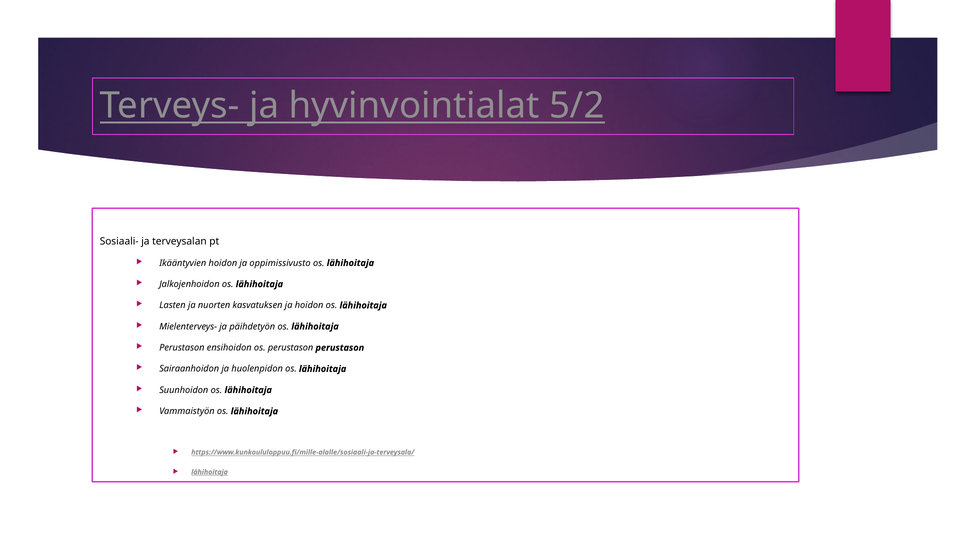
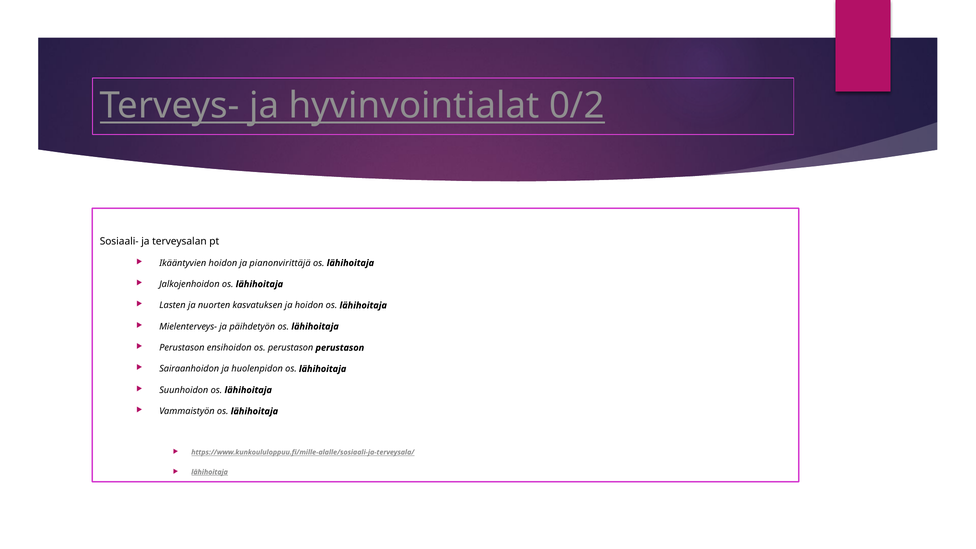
5/2: 5/2 -> 0/2 (577, 106)
oppimissivusto: oppimissivusto -> pianonvirittäjä (280, 263)
